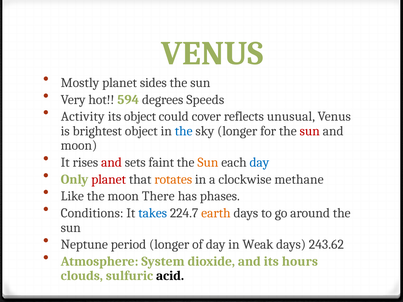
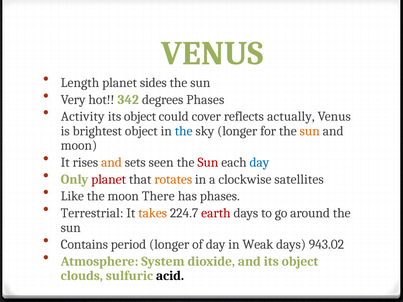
Mostly: Mostly -> Length (80, 83)
594: 594 -> 342 (128, 100)
degrees Speeds: Speeds -> Phases (205, 100)
unusual: unusual -> actually (291, 117)
sun colour: red -> orange (310, 131)
and colour: red -> orange (111, 163)
faint: faint -> seen (161, 163)
Sun colour: orange -> red (208, 163)
methane: methane -> satellites (299, 179)
Conditions: Conditions -> Terrestrial (92, 213)
takes colour: blue -> orange (153, 213)
earth colour: orange -> red (216, 213)
Neptune: Neptune -> Contains (84, 245)
243.62: 243.62 -> 943.02 (326, 245)
and its hours: hours -> object (300, 262)
